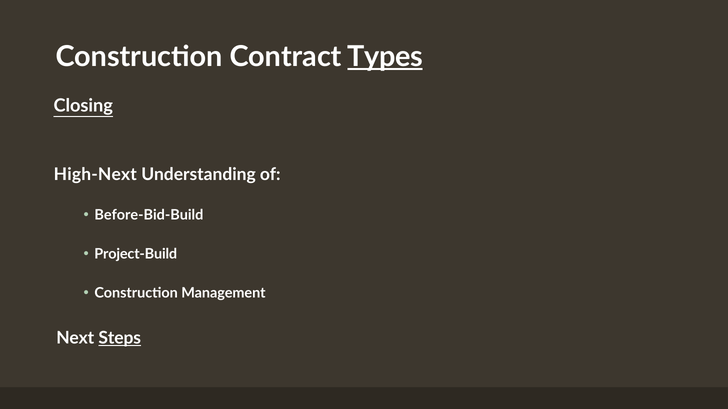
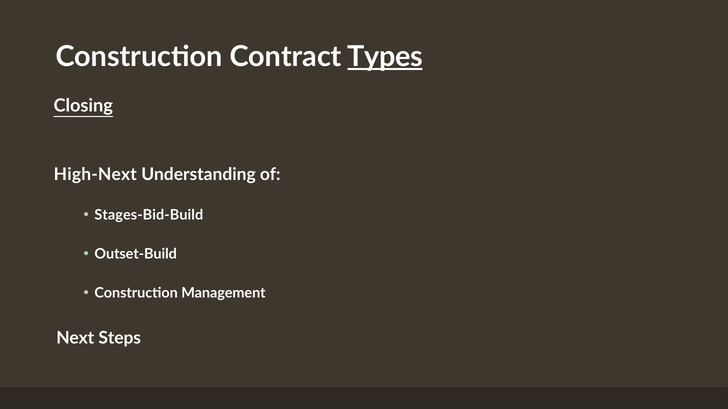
Before-Bid-Build: Before-Bid-Build -> Stages-Bid-Build (149, 215)
Project-Build: Project-Build -> Outset-Build (136, 254)
Steps underline: present -> none (120, 338)
